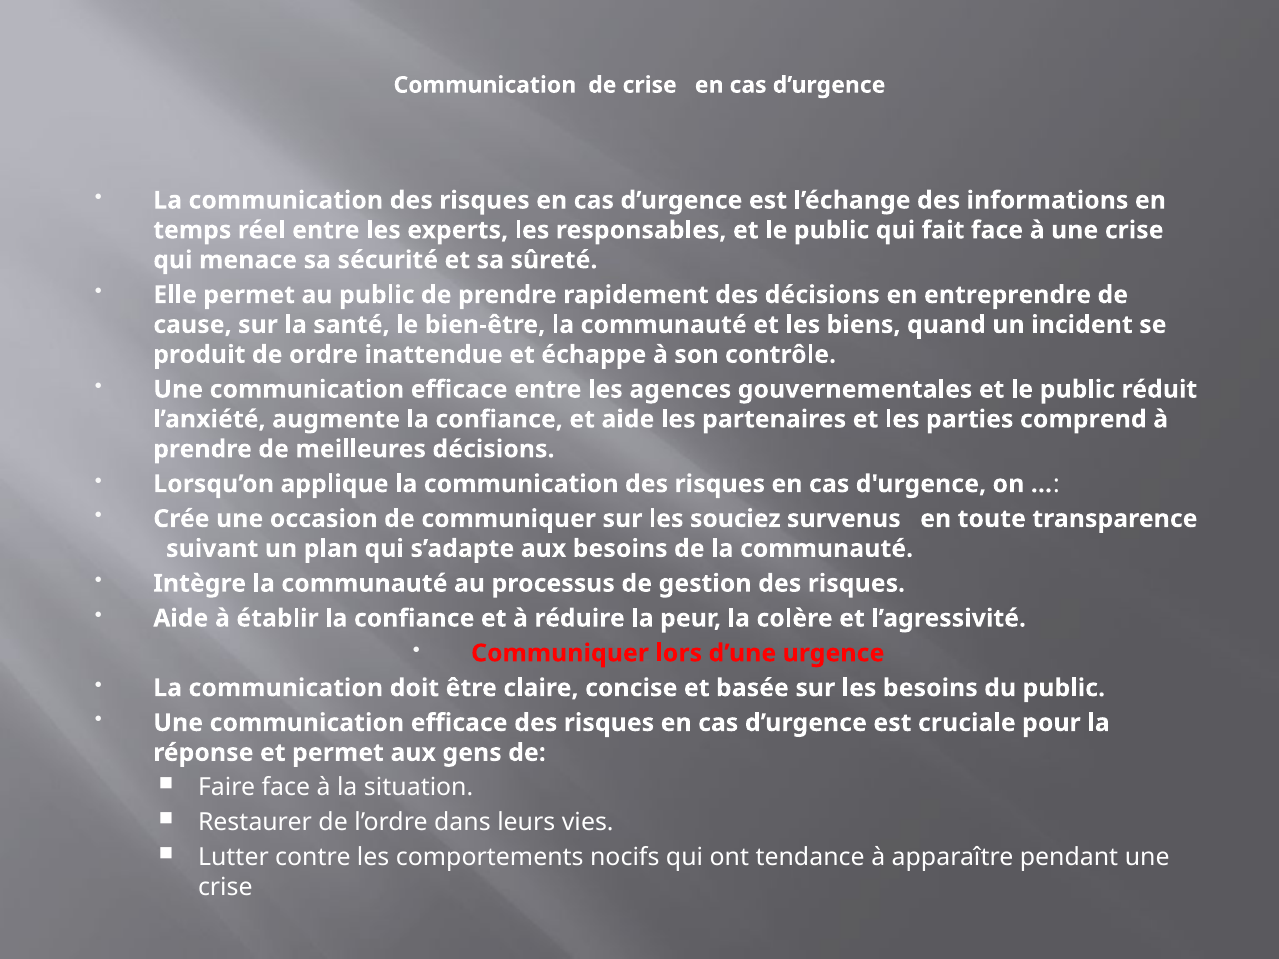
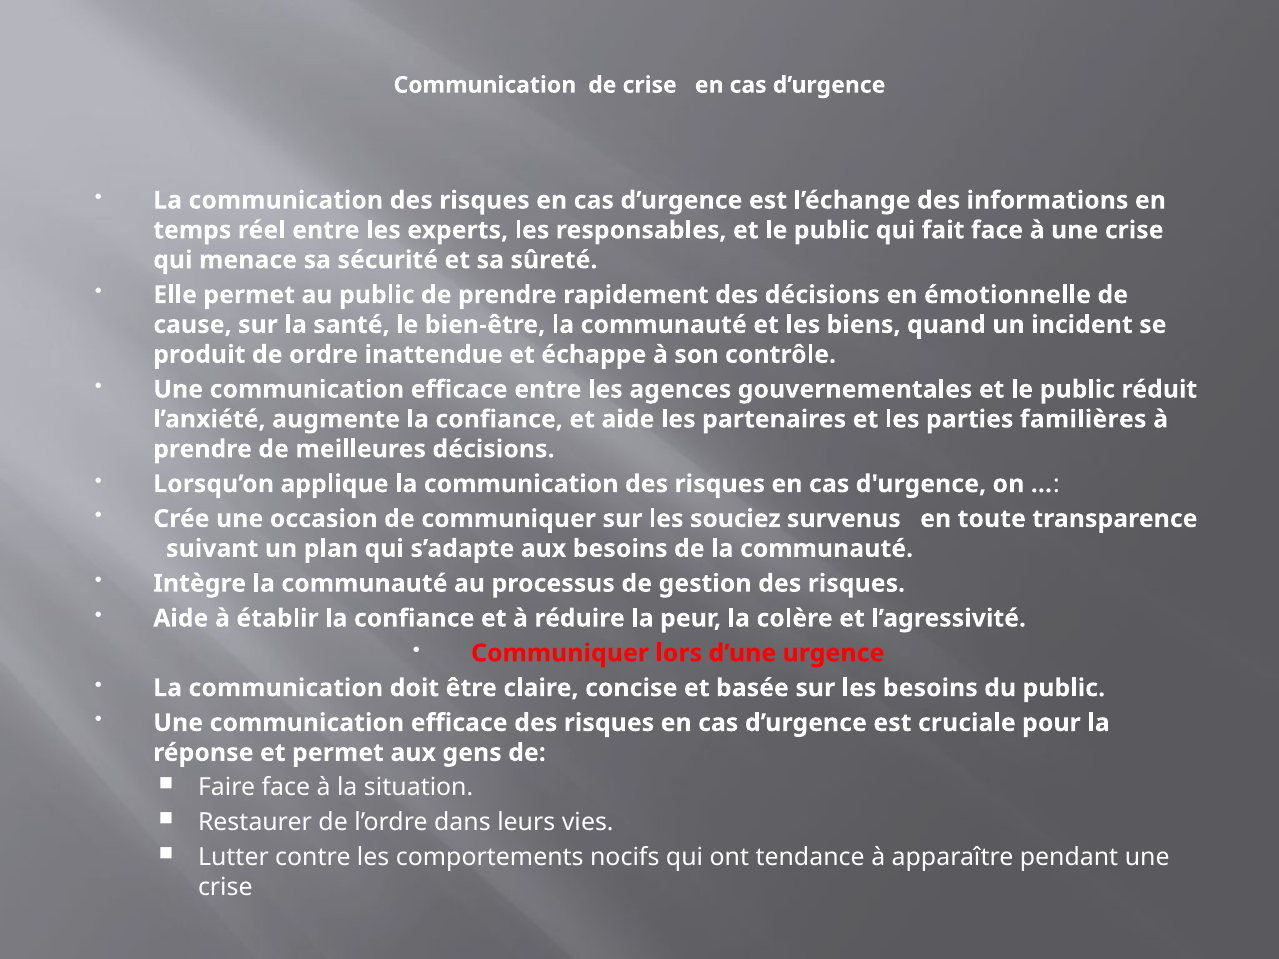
entreprendre: entreprendre -> émotionnelle (1007, 295)
comprend: comprend -> familières (1083, 419)
